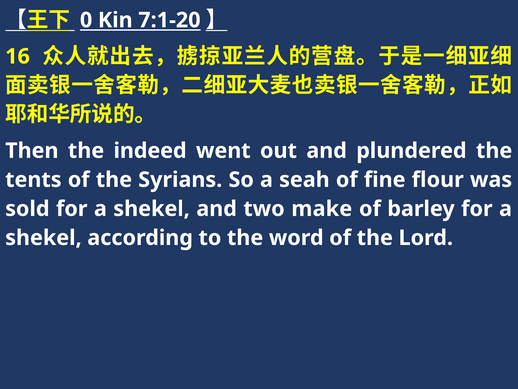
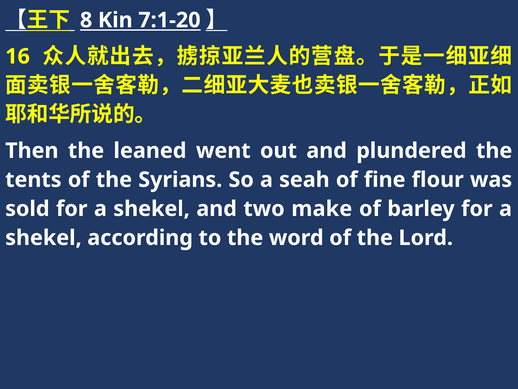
0: 0 -> 8 (86, 20)
indeed: indeed -> leaned (150, 151)
